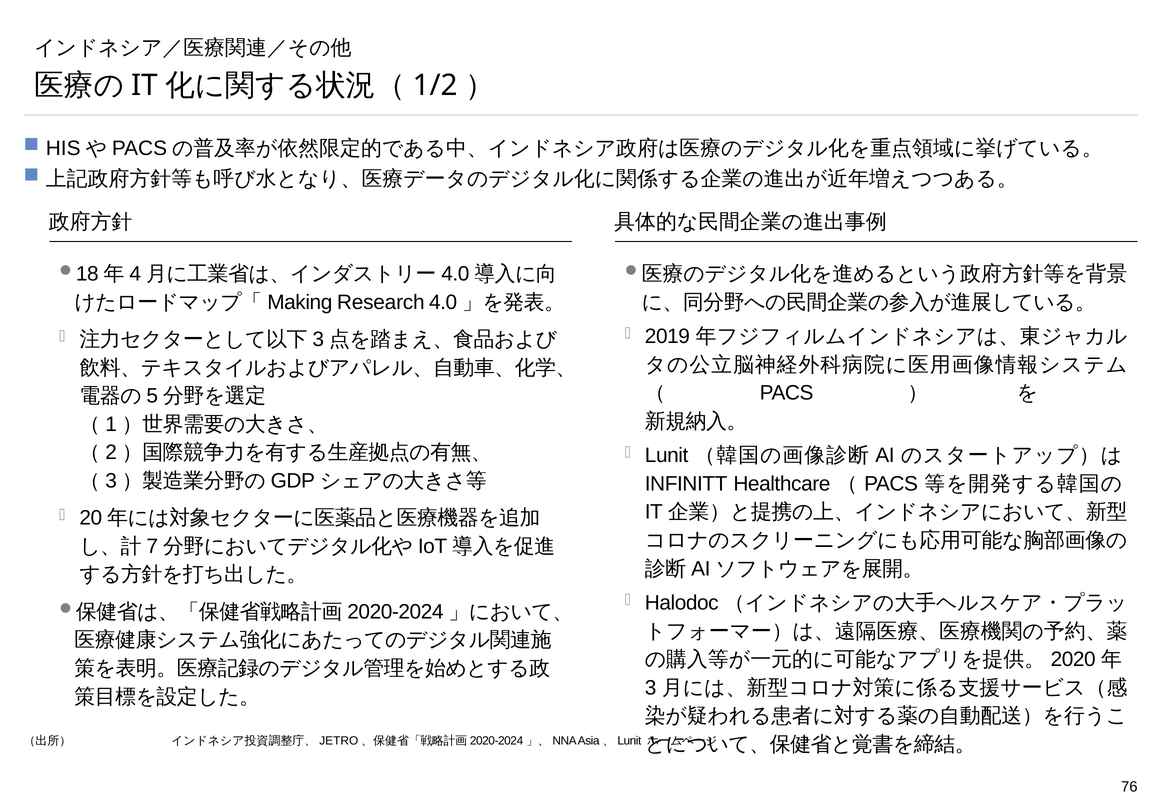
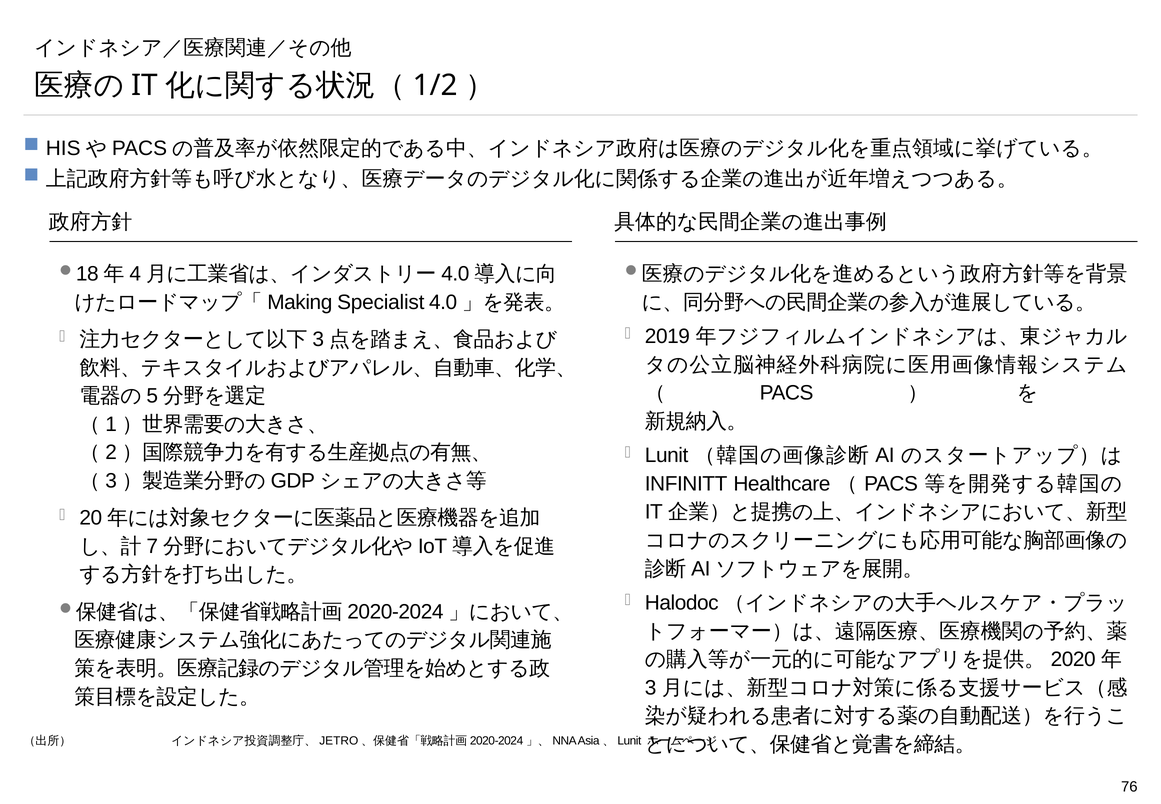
Research: Research -> Specialist (381, 302)
